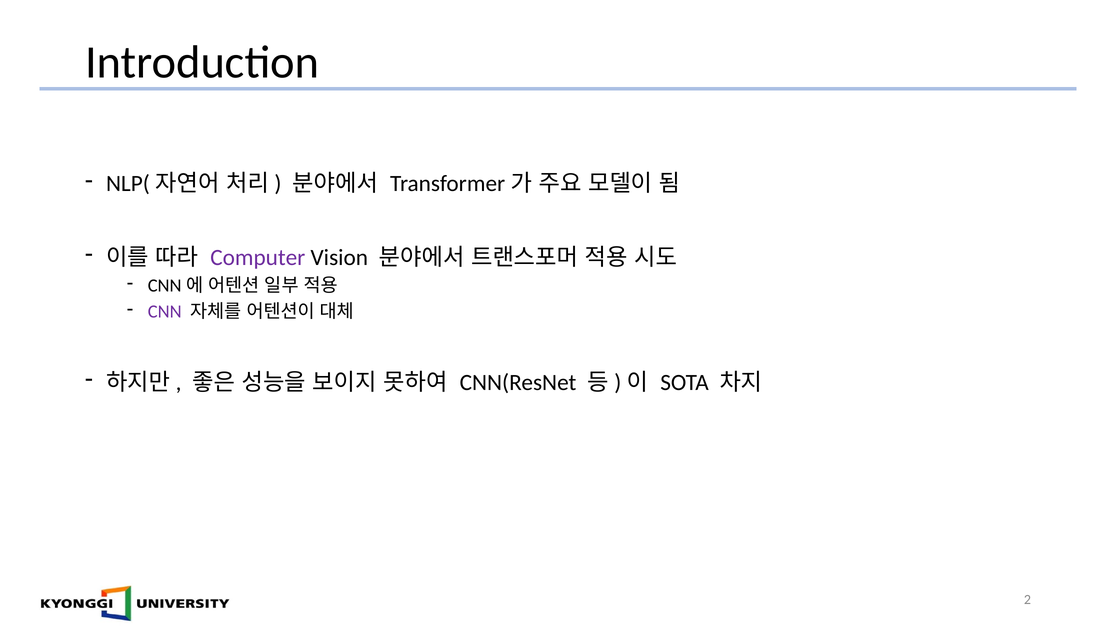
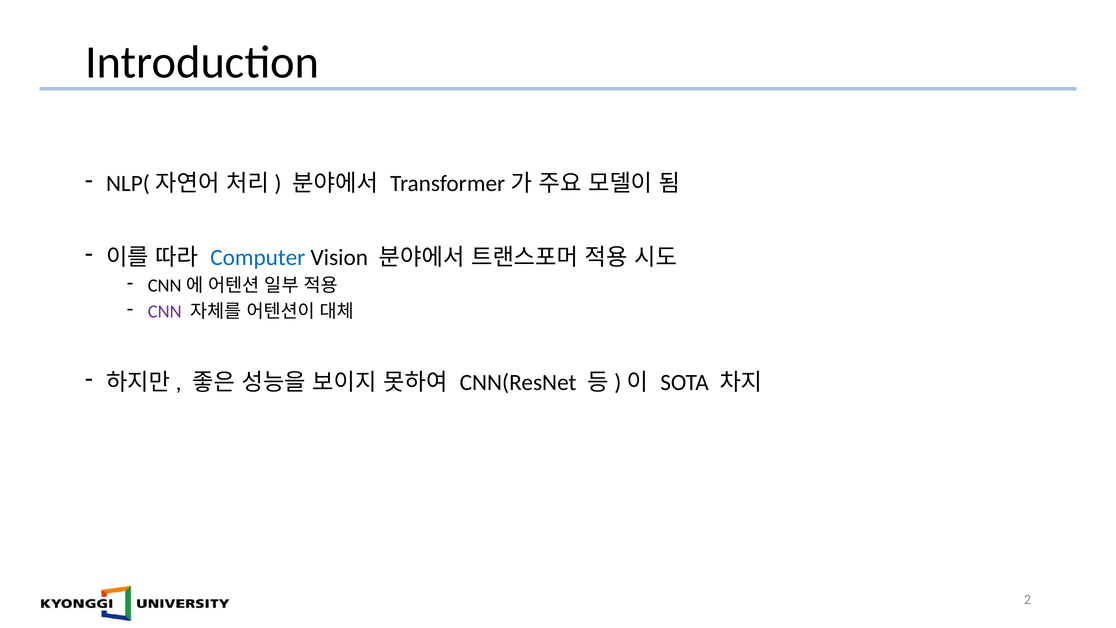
Computer colour: purple -> blue (258, 257)
